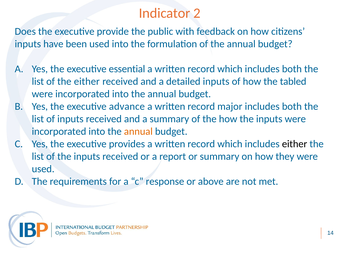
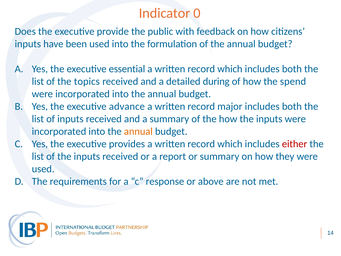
2: 2 -> 0 (197, 13)
the either: either -> topics (87, 81)
detailed inputs: inputs -> during (216, 81)
tabled: tabled -> spend (293, 81)
either colour: black -> red (295, 144)
